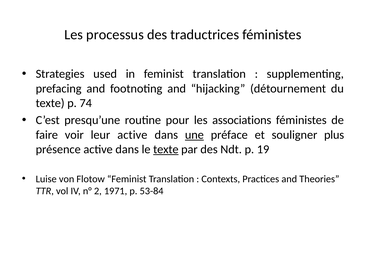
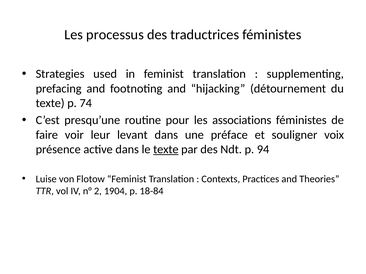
leur active: active -> levant (132, 135)
une underline: present -> none (194, 135)
plus: plus -> voix (334, 135)
19: 19 -> 94 (263, 150)
1971: 1971 -> 1904 (116, 191)
53-84: 53-84 -> 18-84 (152, 191)
